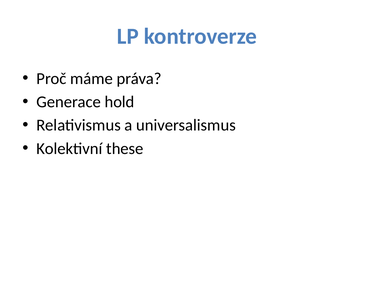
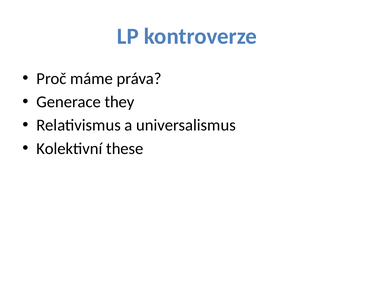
hold: hold -> they (120, 102)
